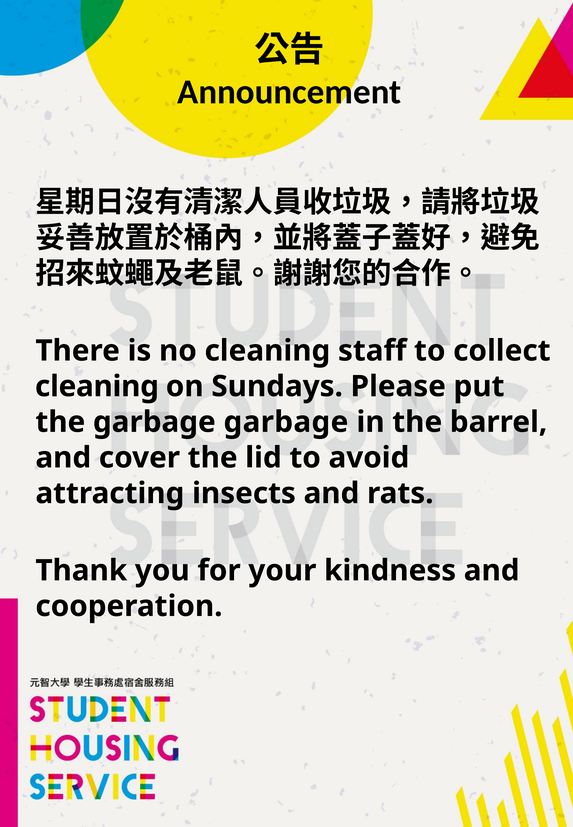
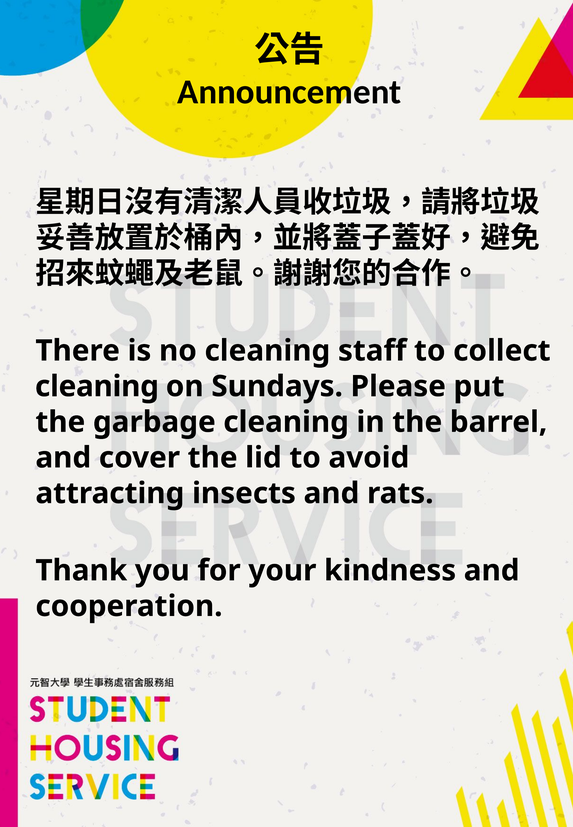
garbage garbage: garbage -> cleaning (286, 422)
